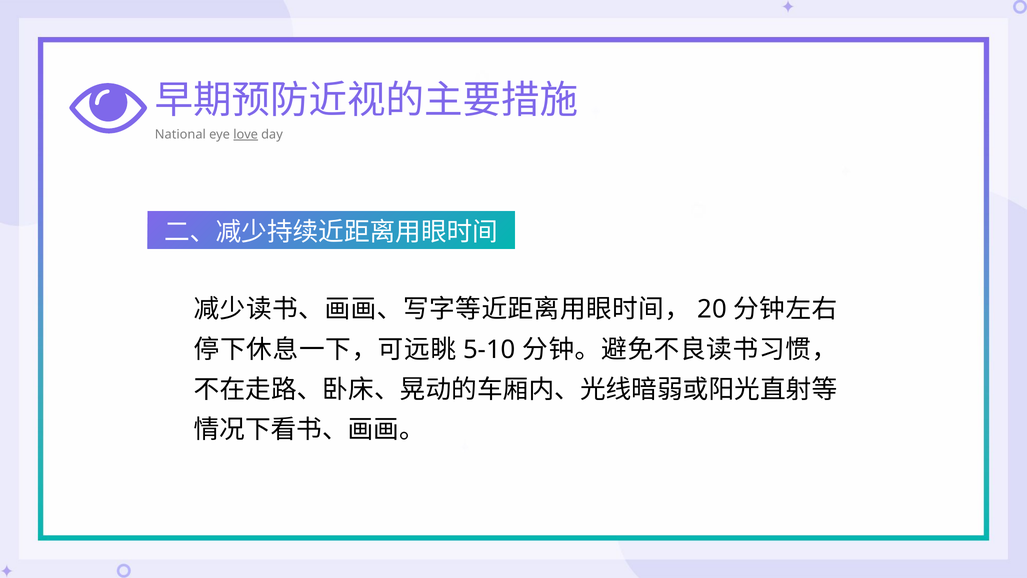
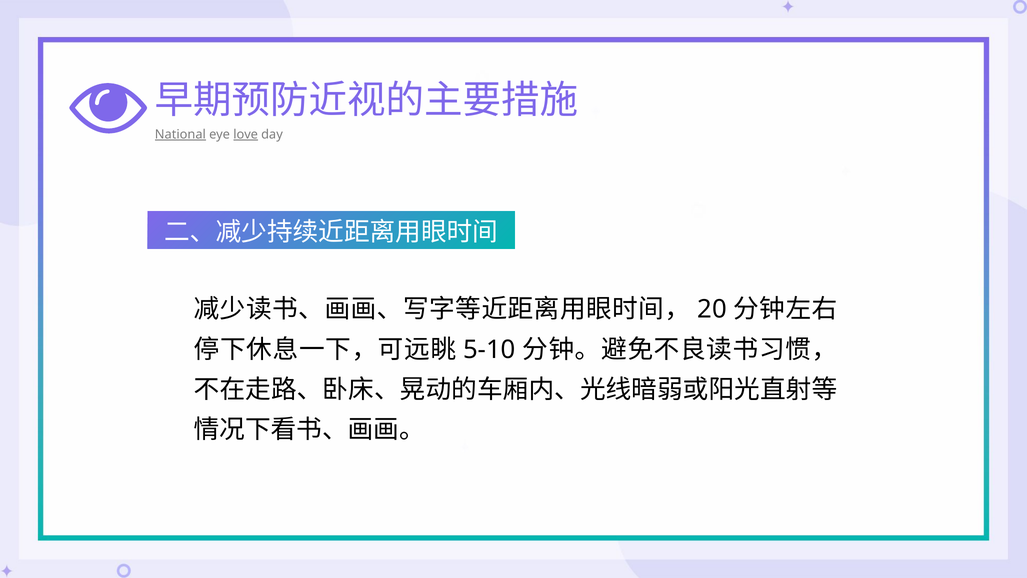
National underline: none -> present (180, 134)
